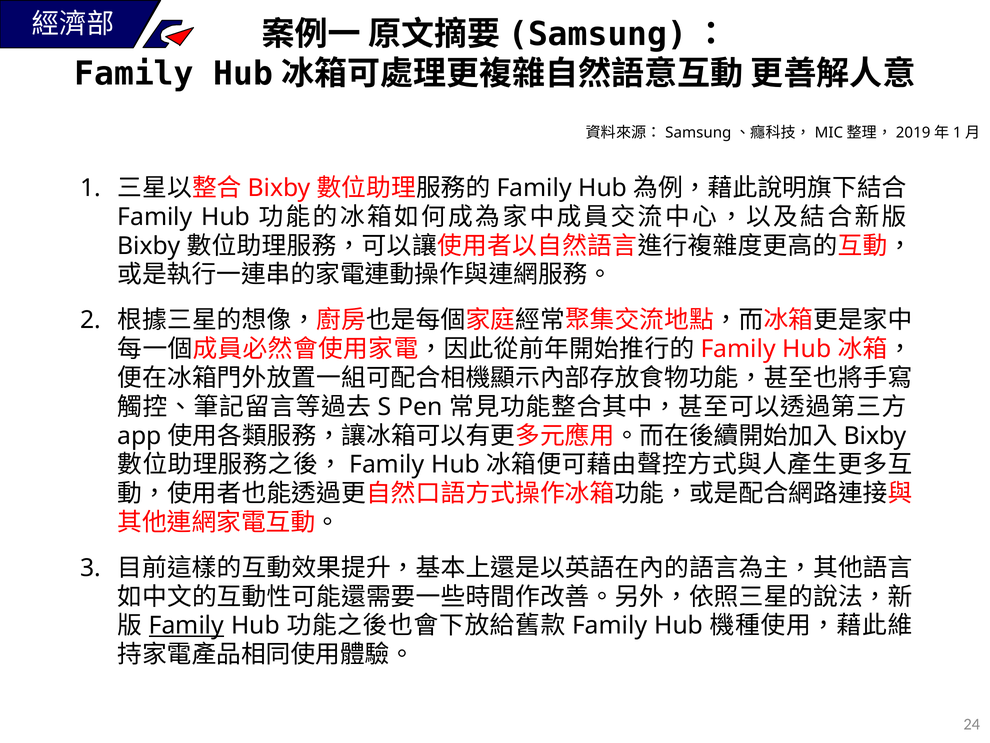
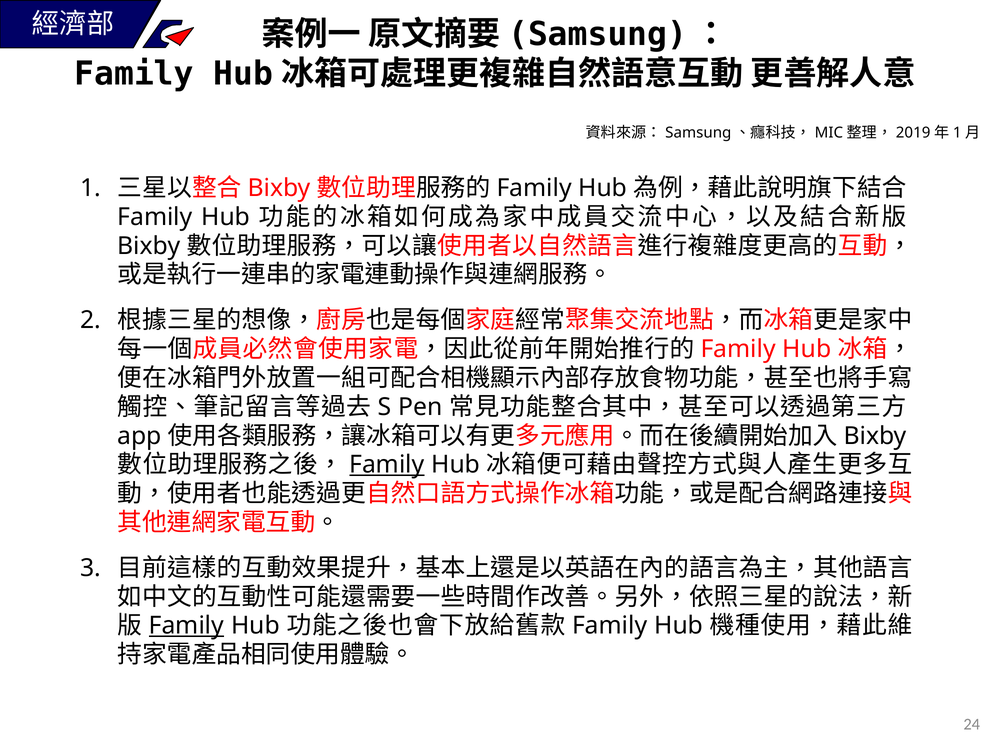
Family underline: none -> present (387, 464)
